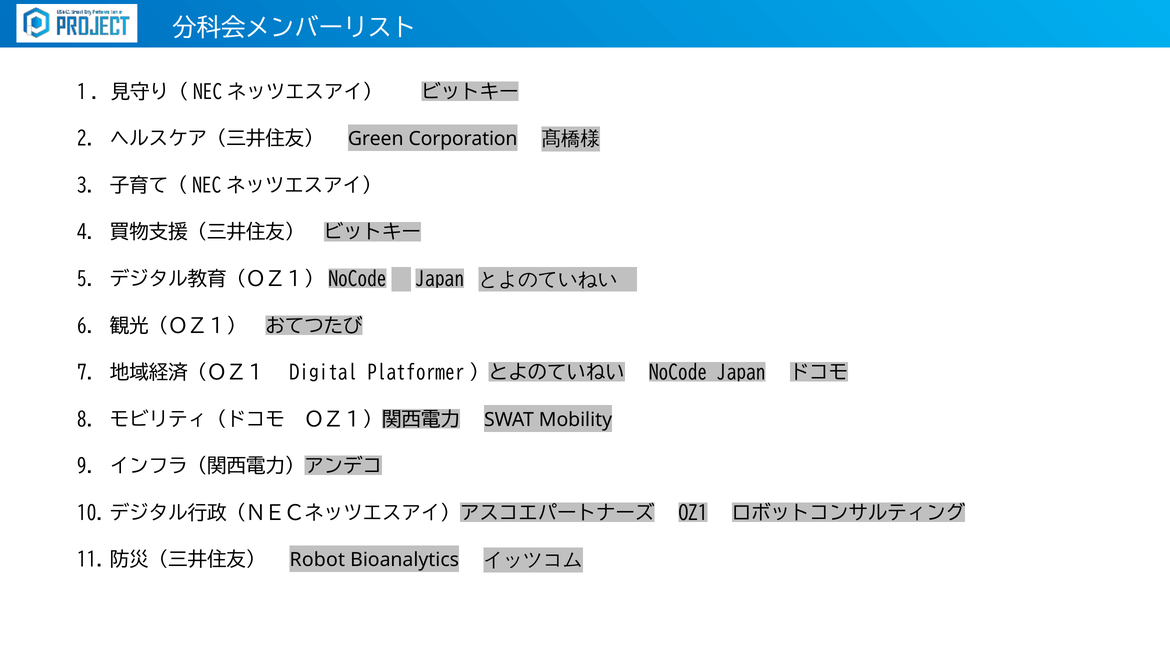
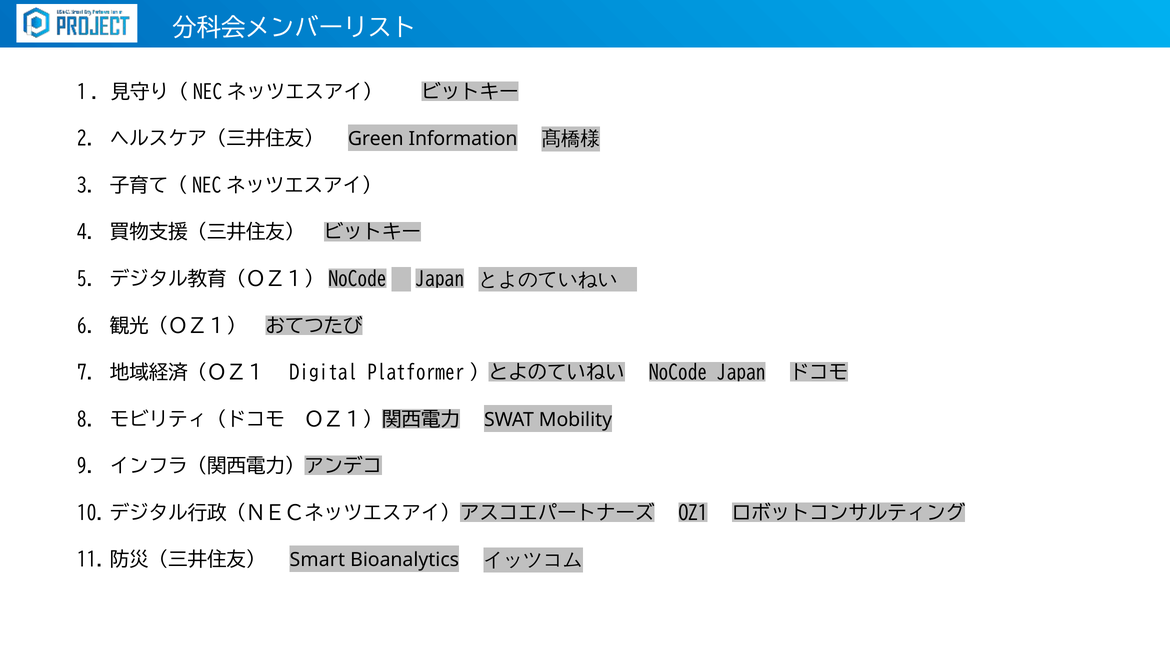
Corporation: Corporation -> Information (463, 139)
Robot: Robot -> Smart (317, 560)
